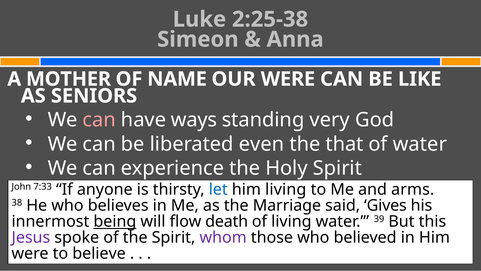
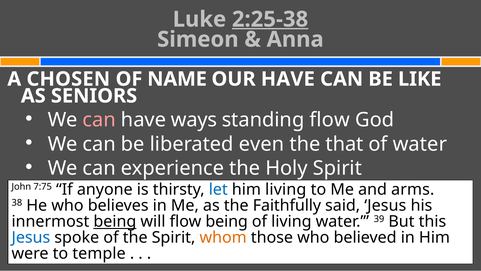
2:25-38 underline: none -> present (270, 19)
MOTHER: MOTHER -> CHOSEN (68, 79)
OUR WERE: WERE -> HAVE (288, 79)
standing very: very -> flow (330, 120)
7:33: 7:33 -> 7:75 (43, 187)
Marriage: Marriage -> Faithfully (287, 205)
said Gives: Gives -> Jesus (385, 205)
flow death: death -> being (227, 221)
Jesus colour: purple -> blue (31, 237)
whom colour: purple -> orange (223, 237)
believe: believe -> temple (99, 253)
